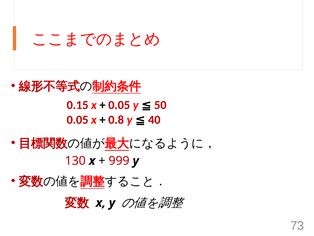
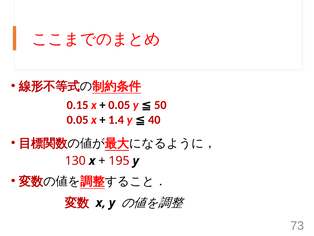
0.8: 0.8 -> 1.4 (116, 120)
999: 999 -> 195 (119, 160)
